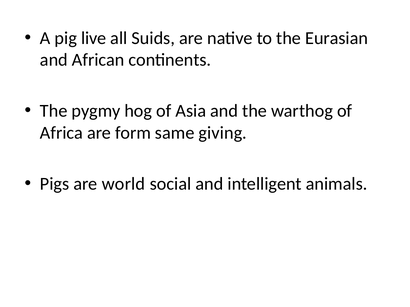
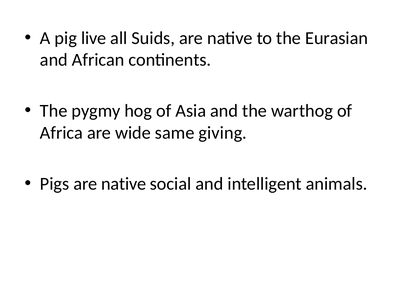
form: form -> wide (133, 133)
Pigs are world: world -> native (124, 184)
